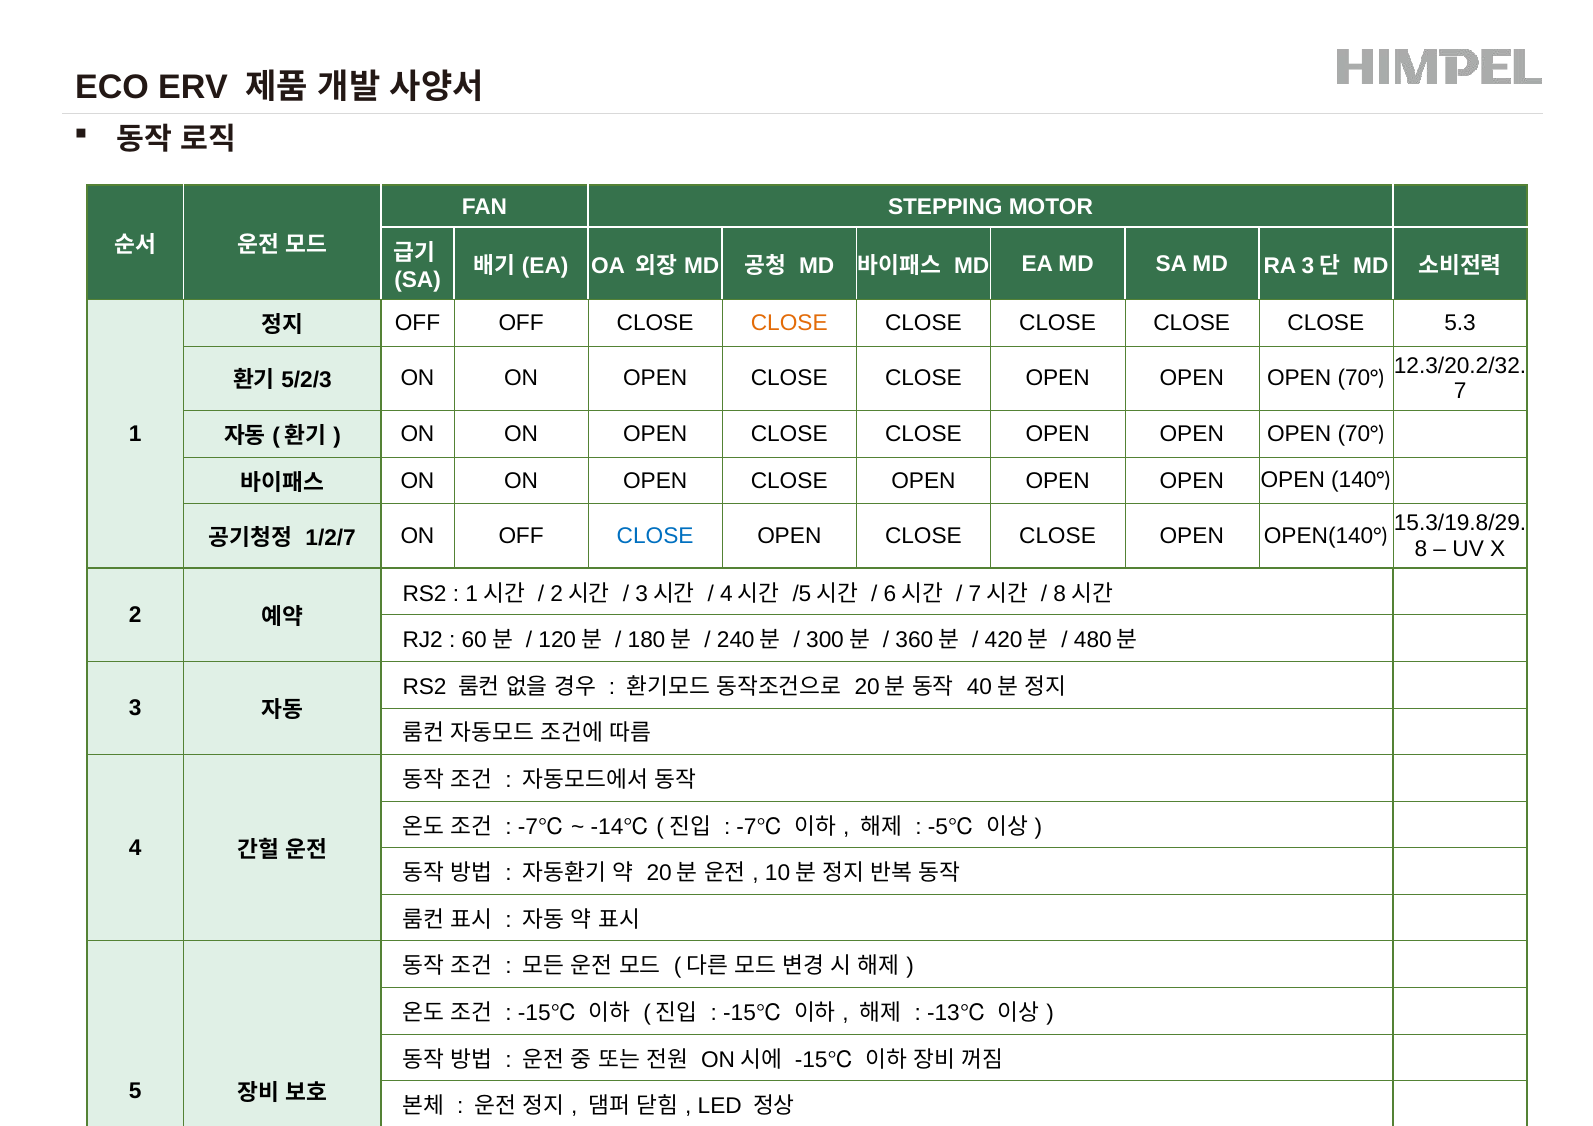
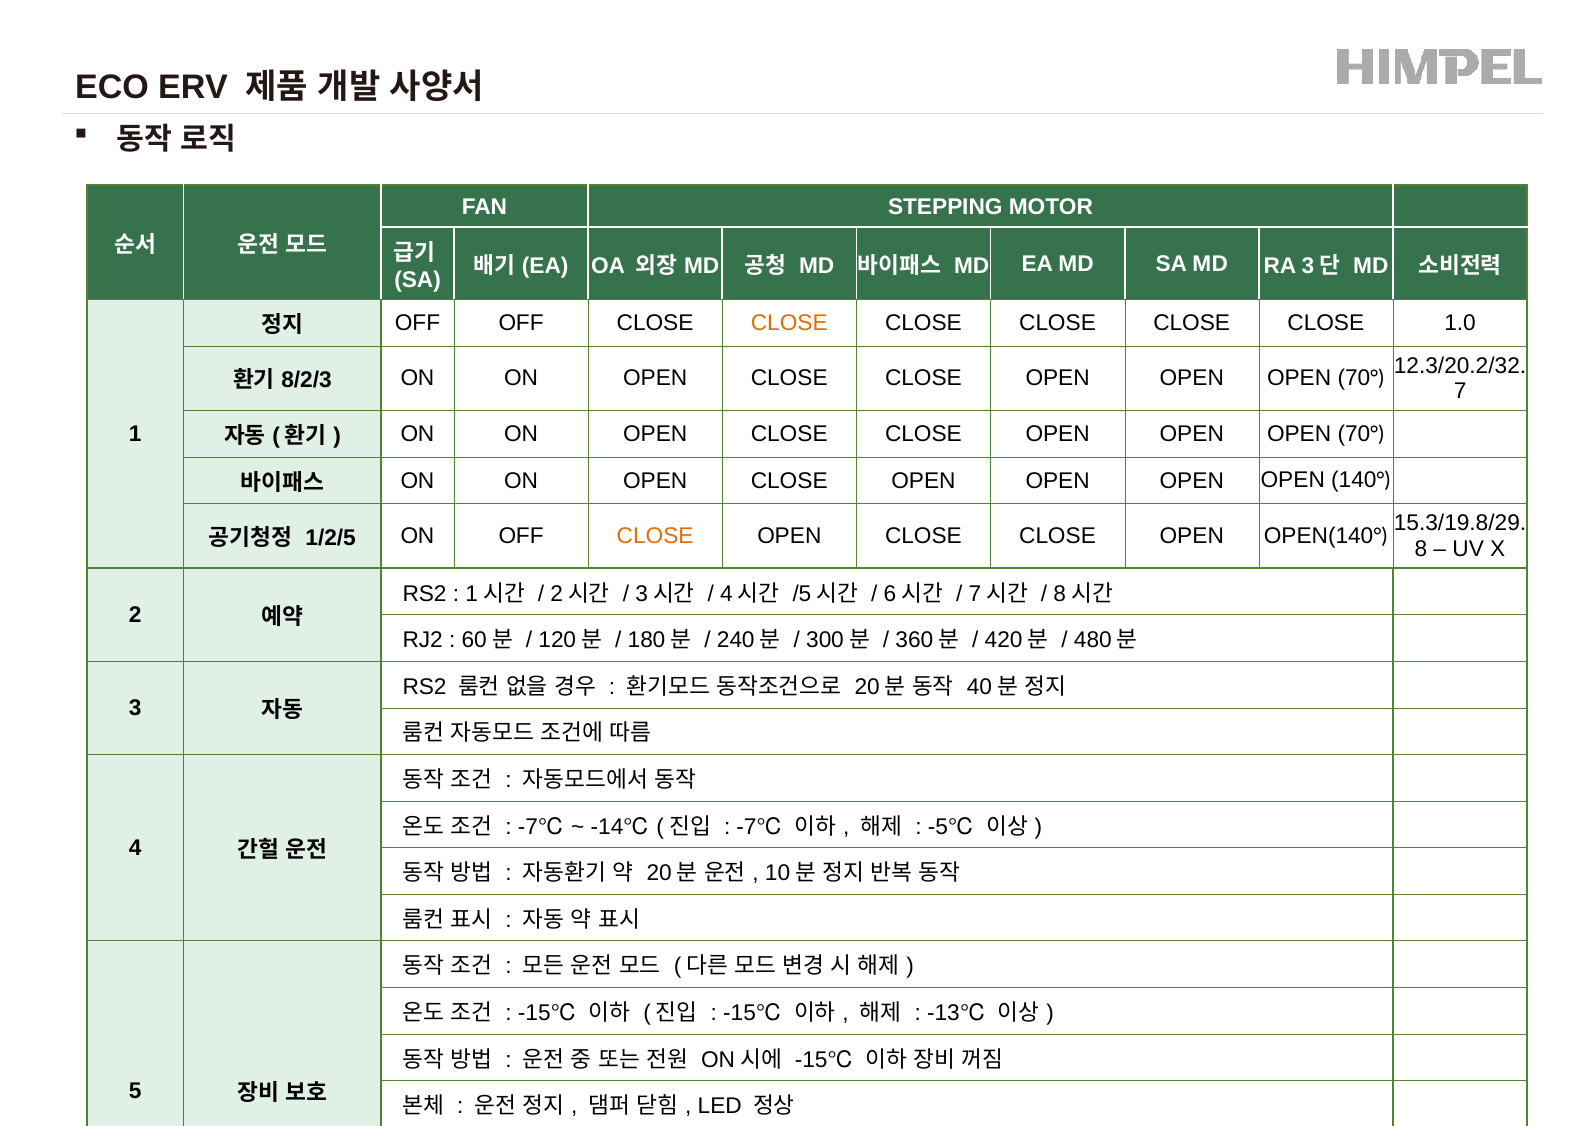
5.3: 5.3 -> 1.0 (1460, 323)
5/2/3: 5/2/3 -> 8/2/3 (306, 381)
1/2/7: 1/2/7 -> 1/2/5 (331, 538)
CLOSE colour: blue -> orange (655, 536)
